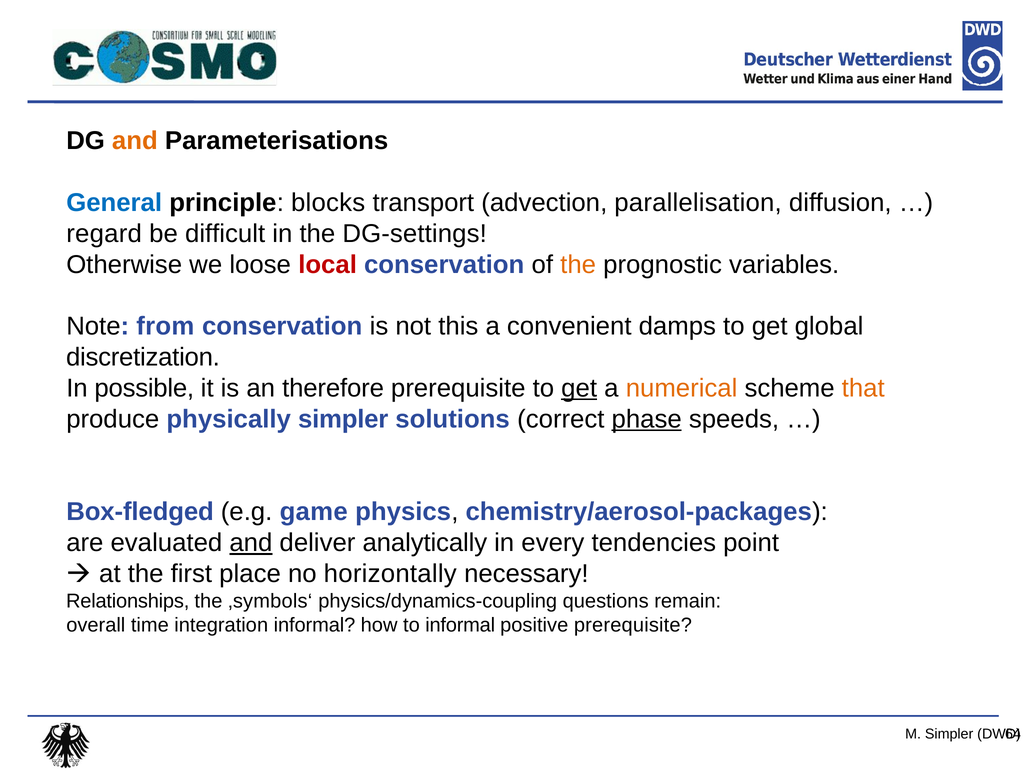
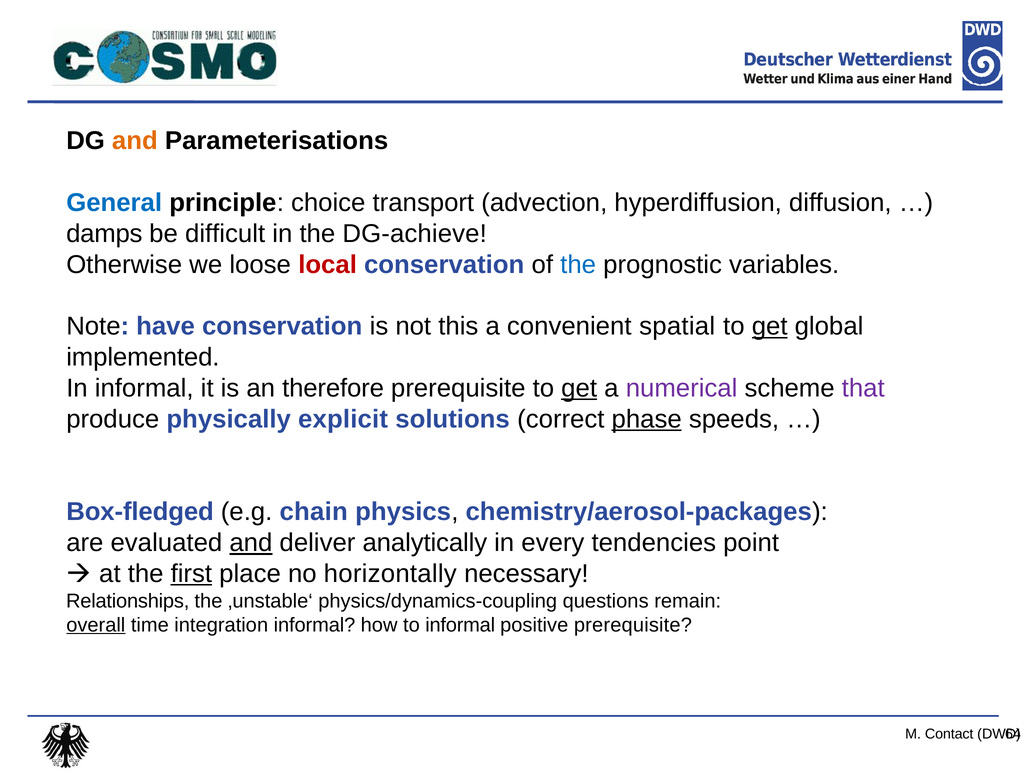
blocks: blocks -> choice (328, 203)
parallelisation: parallelisation -> hyperdiffusion (698, 203)
regard: regard -> damps (104, 234)
DG-settings: DG-settings -> DG-achieve (415, 234)
the colour: orange -> blue (578, 265)
from: from -> have (166, 327)
damps: damps -> spatial (677, 327)
get underline: none -> present (770, 327)
discretization: discretization -> implemented (143, 357)
In possible: possible -> informal (144, 388)
numerical colour: orange -> purple (682, 388)
that colour: orange -> purple (863, 388)
physically simpler: simpler -> explicit (343, 419)
game: game -> chain (314, 512)
first underline: none -> present (191, 574)
‚symbols‘: ‚symbols‘ -> ‚unstable‘ (270, 601)
overall underline: none -> present (96, 625)
M Simpler: Simpler -> Contact (949, 734)
